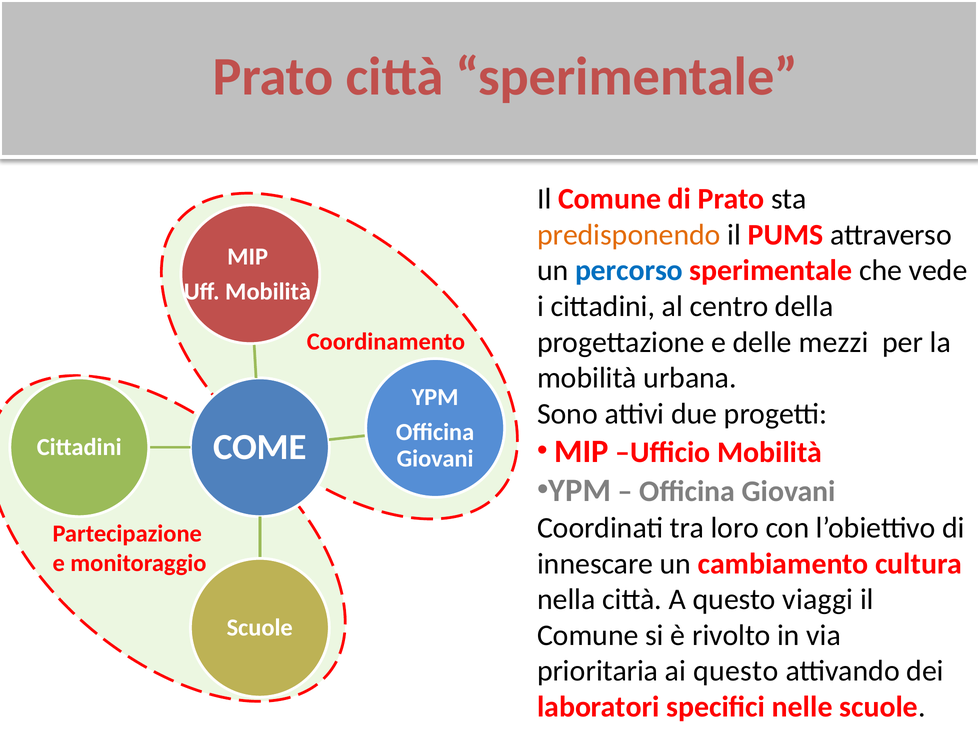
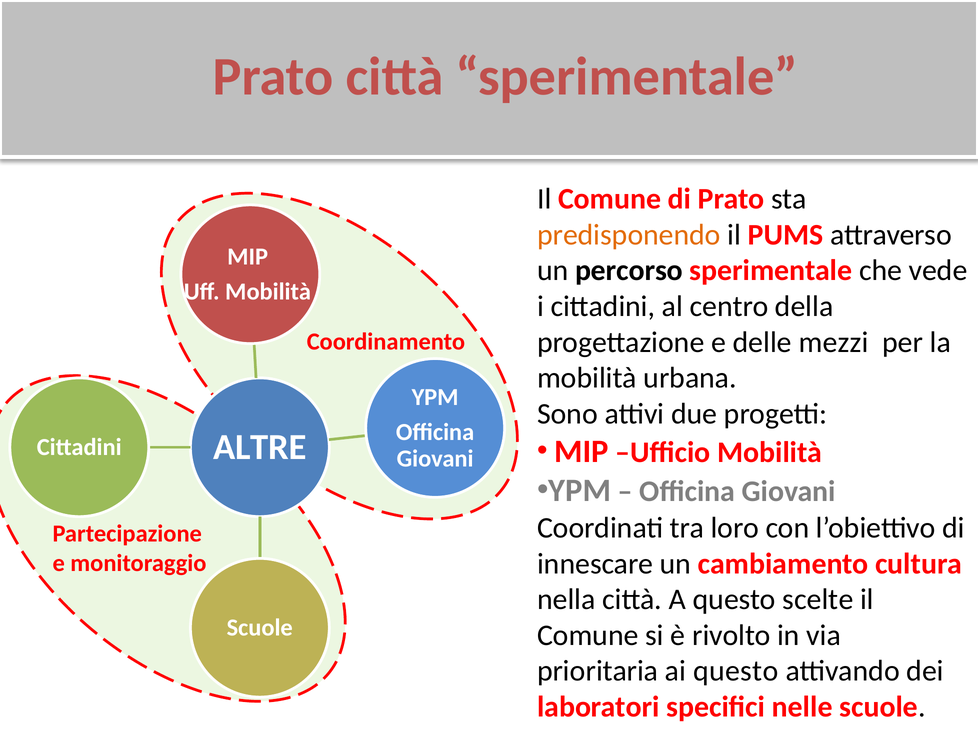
percorso colour: blue -> black (629, 271)
COME: COME -> ALTRE (260, 447)
viaggi: viaggi -> scelte (818, 600)
